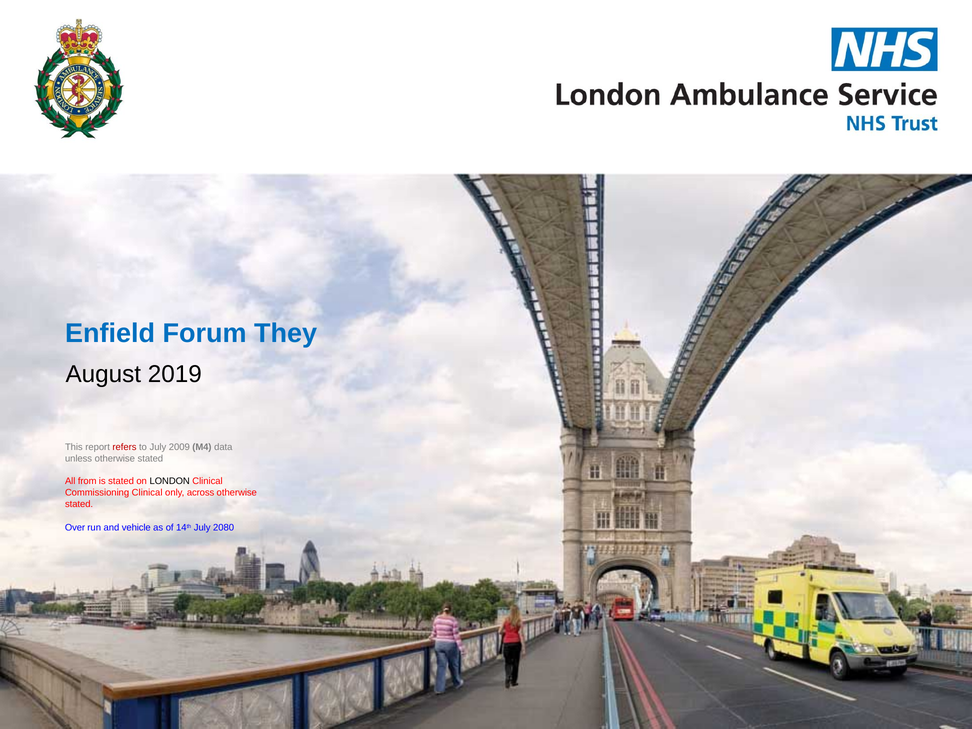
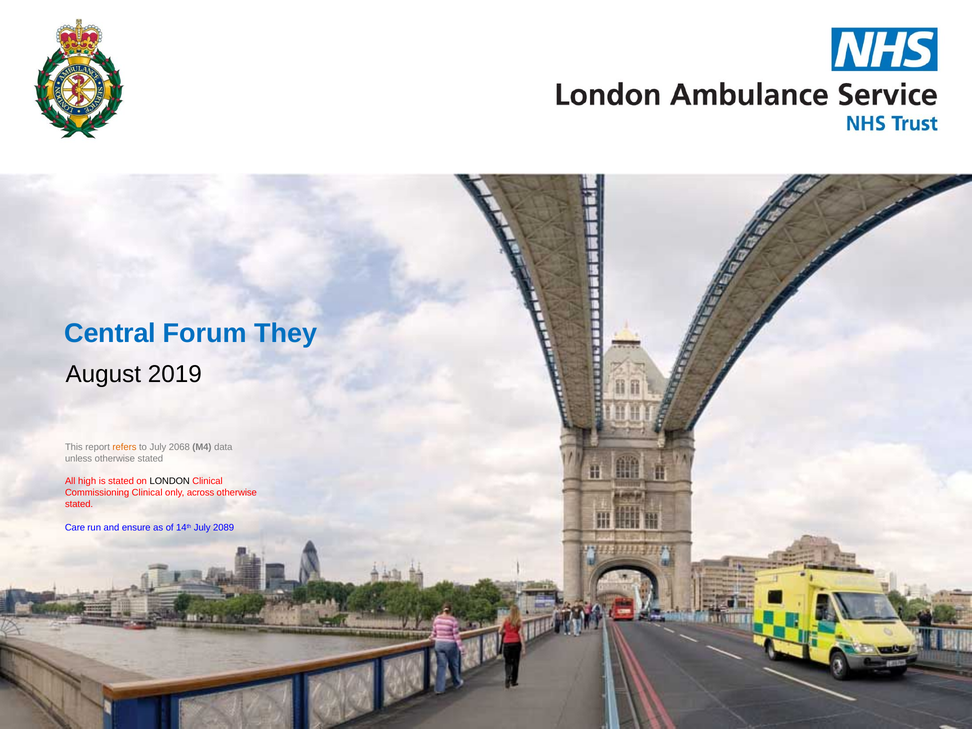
Enfield: Enfield -> Central (110, 334)
refers colour: red -> orange (124, 447)
2009: 2009 -> 2068 (179, 447)
from: from -> high (87, 481)
Over: Over -> Care (75, 528)
vehicle: vehicle -> ensure (136, 528)
2080: 2080 -> 2089 (224, 528)
